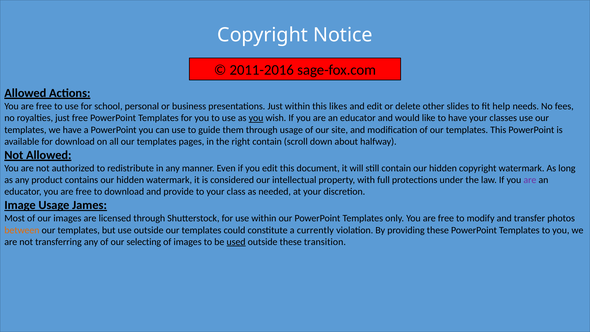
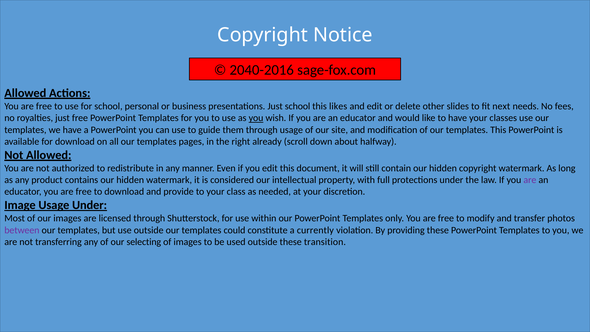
2011-2016: 2011-2016 -> 2040-2016 (262, 70)
Just within: within -> school (298, 106)
help: help -> next (501, 106)
right contain: contain -> already (267, 142)
Usage James: James -> Under (90, 205)
between colour: orange -> purple (22, 230)
used underline: present -> none (236, 242)
